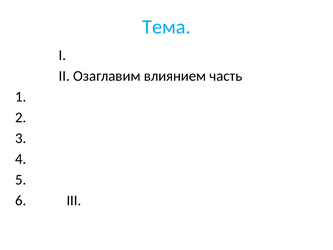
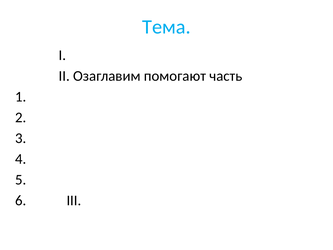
влиянием: влиянием -> помогают (175, 76)
